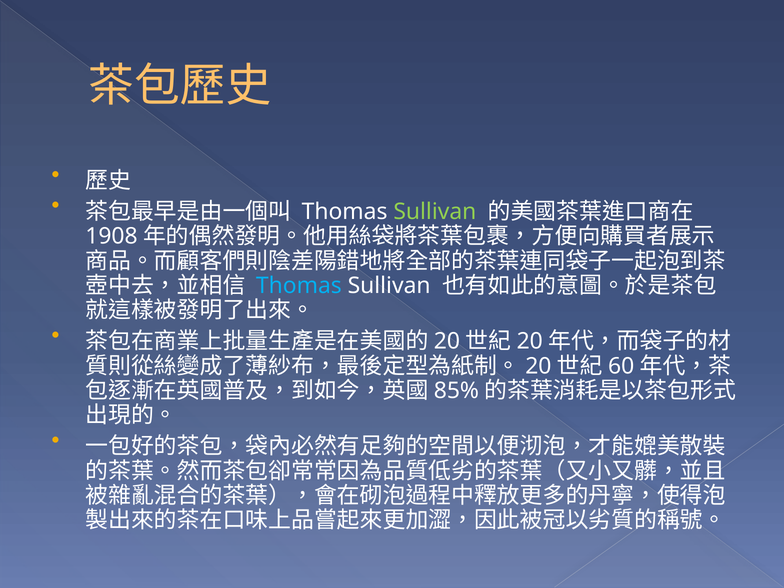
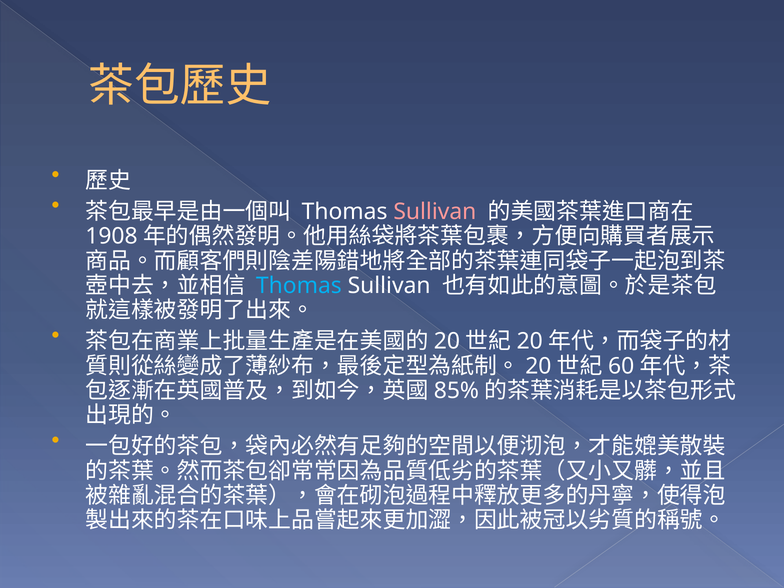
Sullivan colour: light green -> pink (435, 212)
